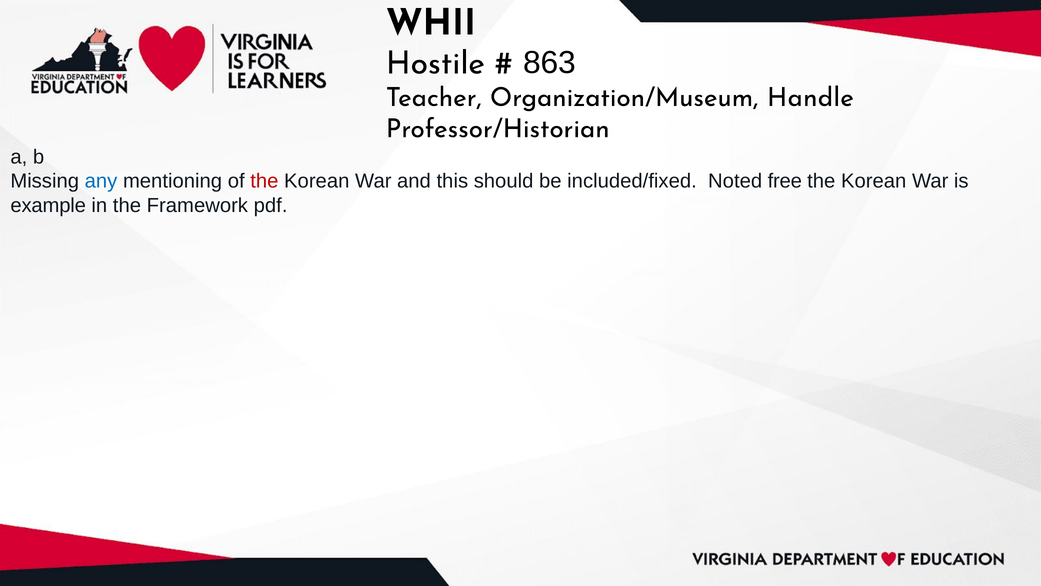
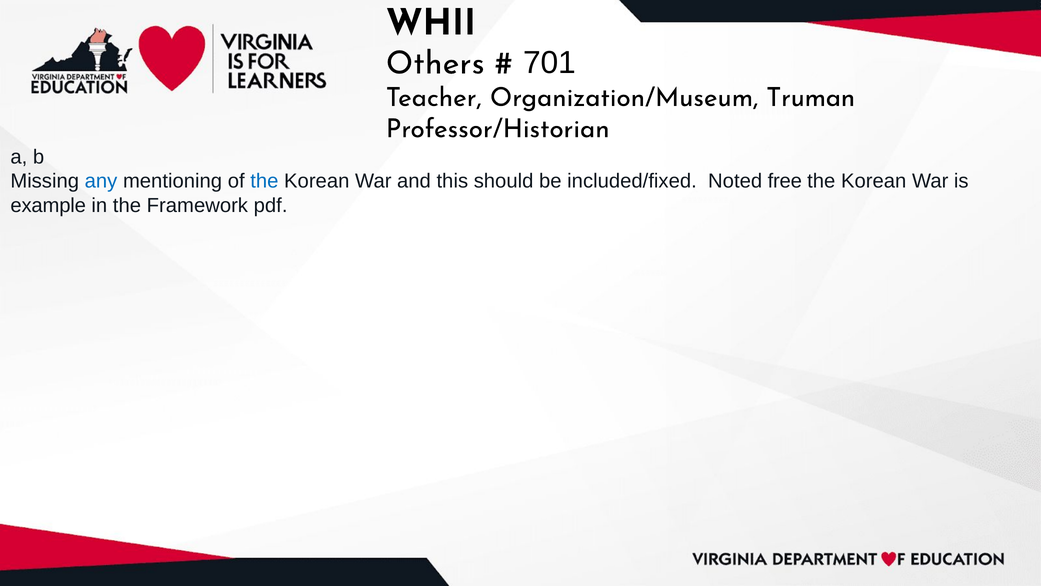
Hostile: Hostile -> Others (435, 63)
863: 863 -> 701 (550, 63)
Handle: Handle -> Truman (811, 97)
the colour: red -> blue (264, 181)
